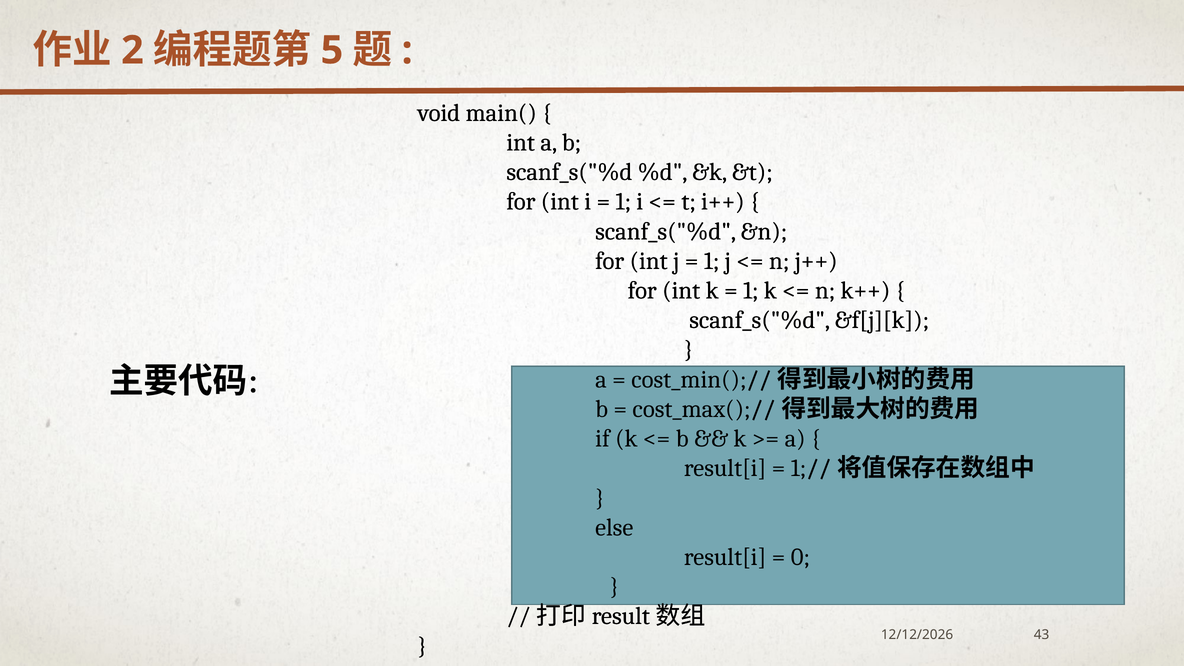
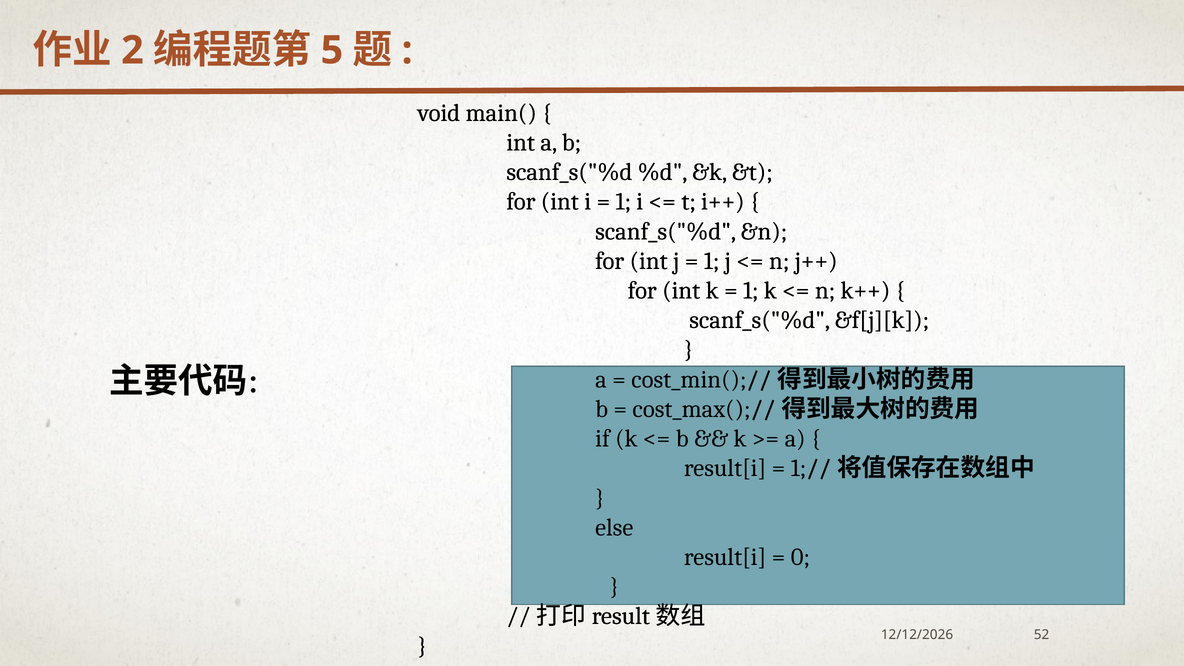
43: 43 -> 52 (1042, 635)
